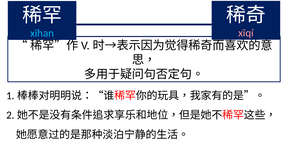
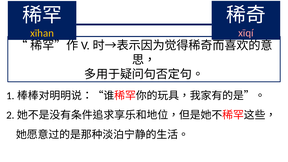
xīhan colour: light blue -> yellow (42, 33)
